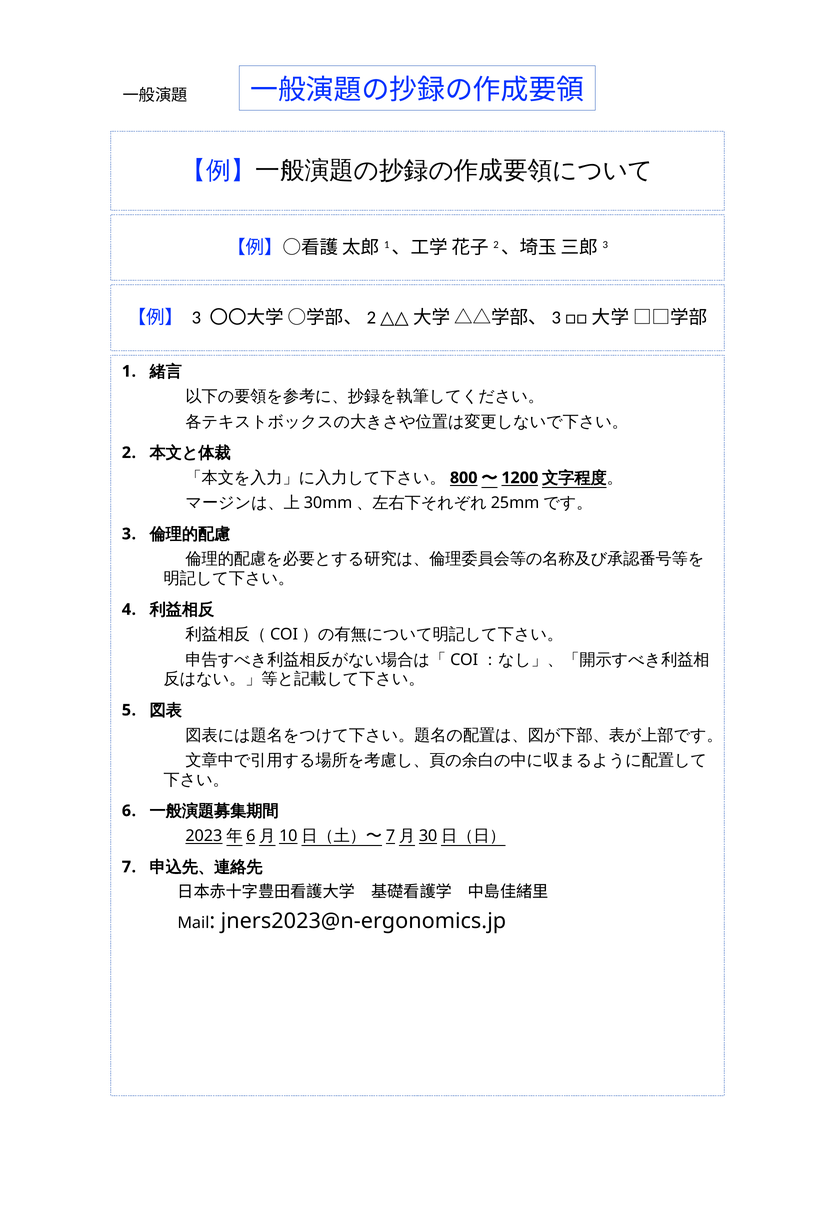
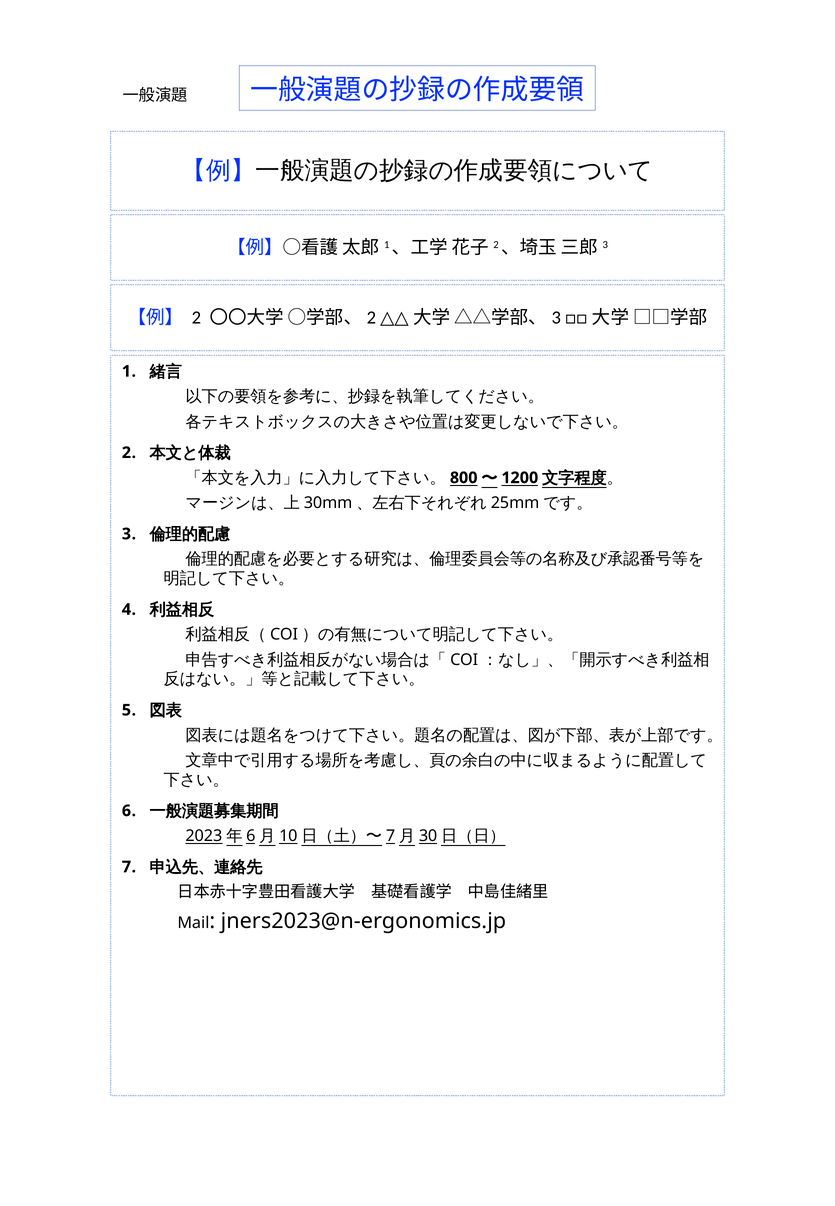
3: 3 -> 2 (196, 318)
